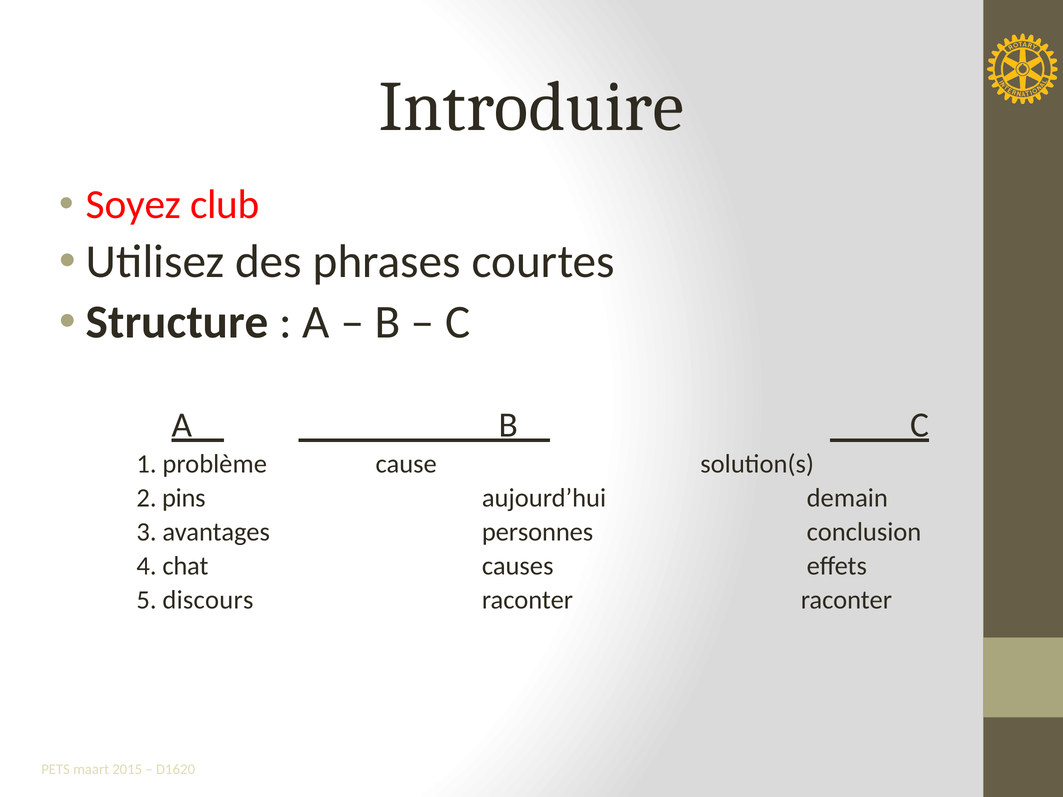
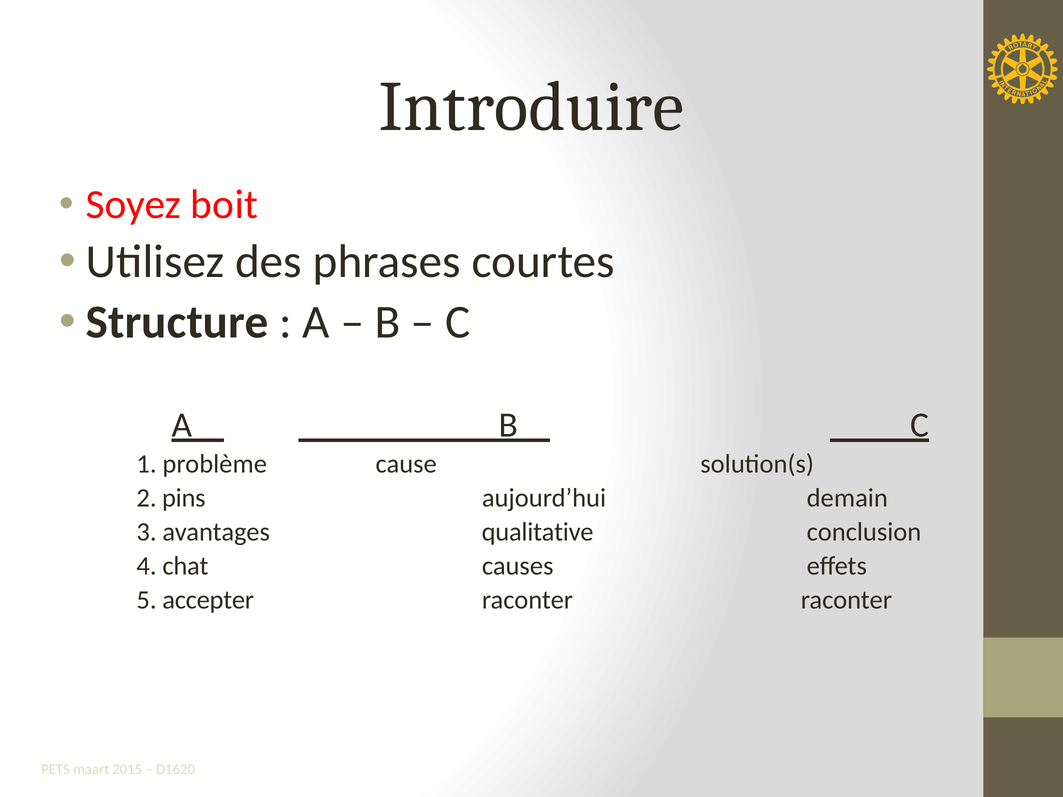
club: club -> boit (224, 205)
personnes: personnes -> qualitative (538, 532)
discours: discours -> accepter (208, 600)
